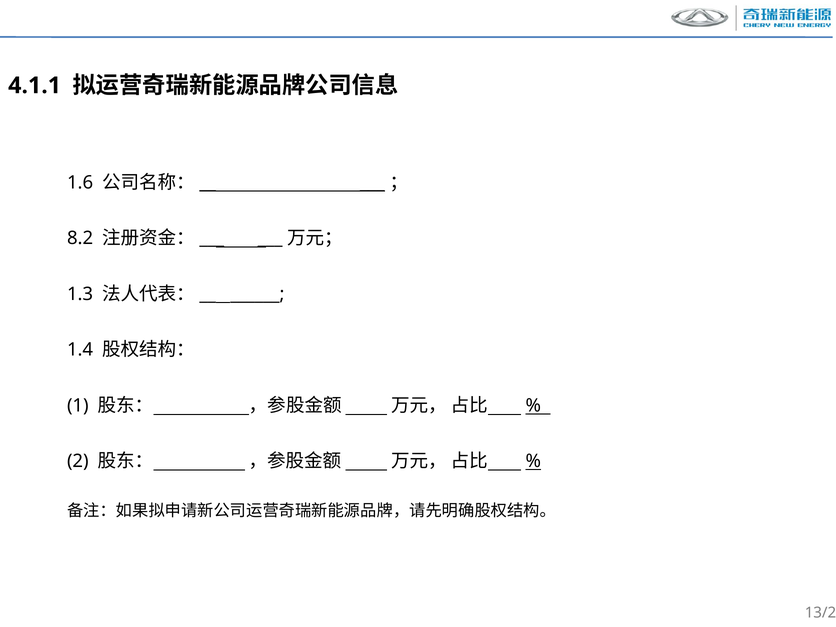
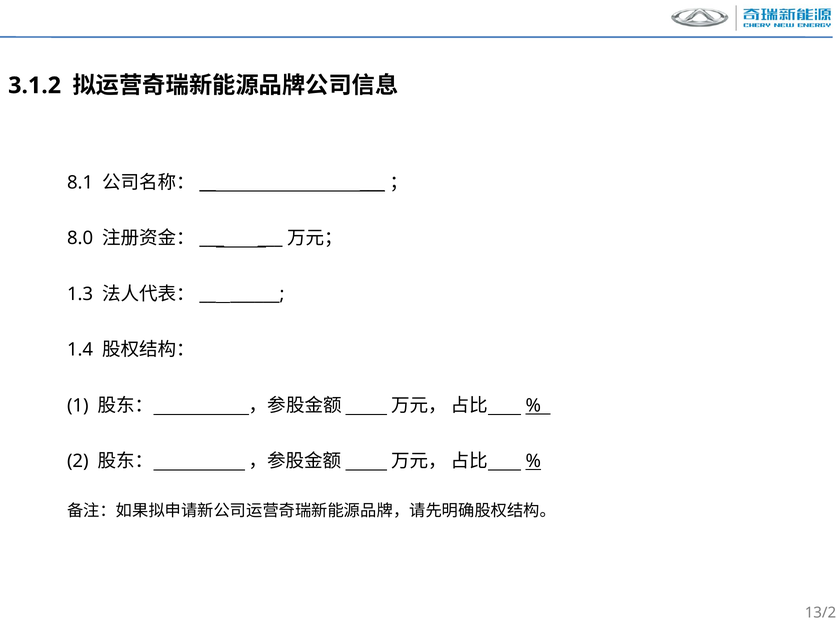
4.1.1: 4.1.1 -> 3.1.2 (35, 85)
1.6: 1.6 -> 8.1 (80, 183)
8.2: 8.2 -> 8.0 (80, 238)
